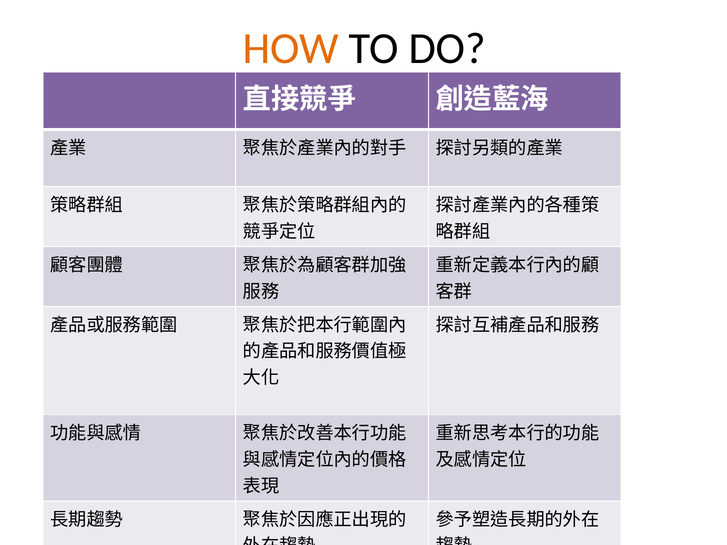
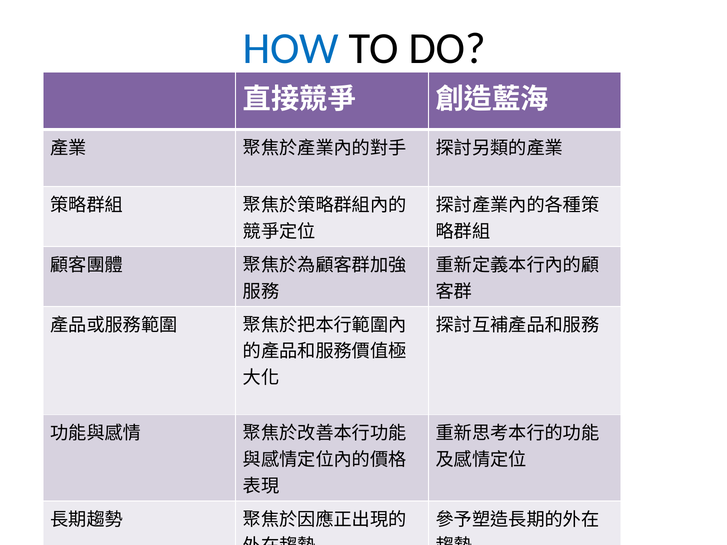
HOW colour: orange -> blue (291, 49)
